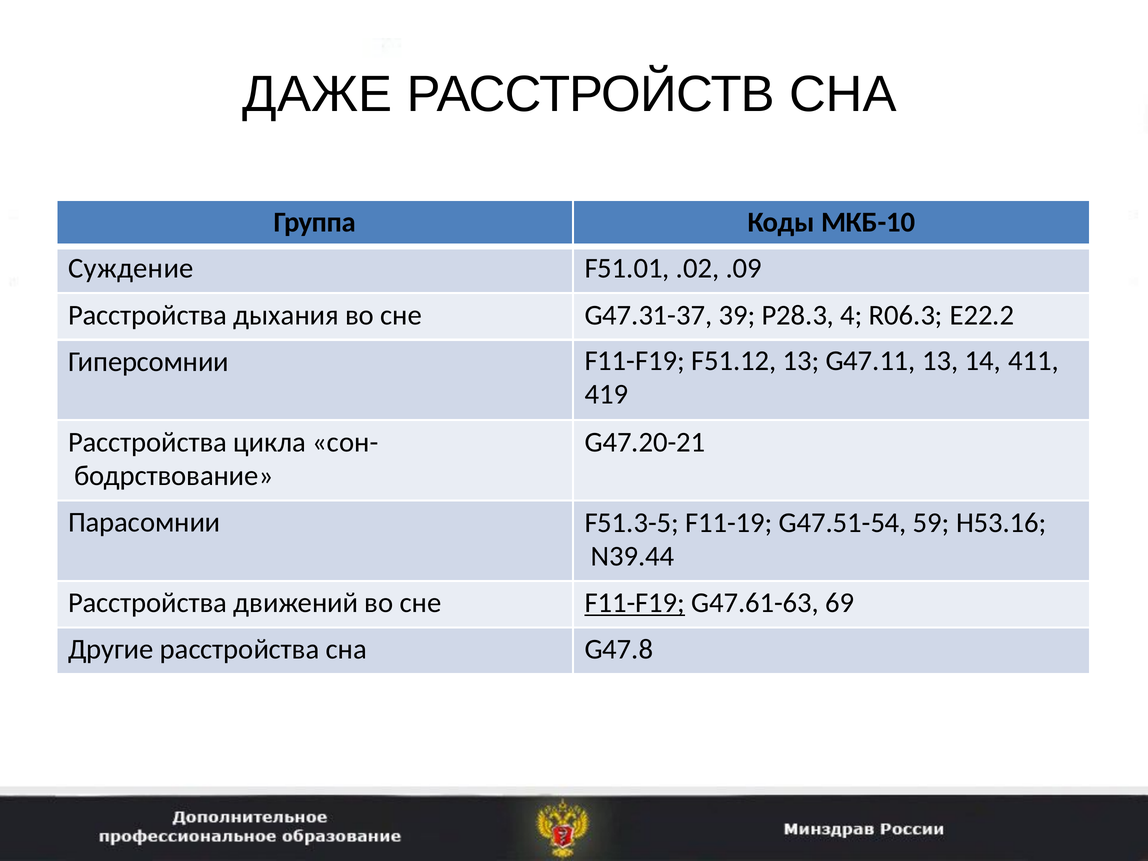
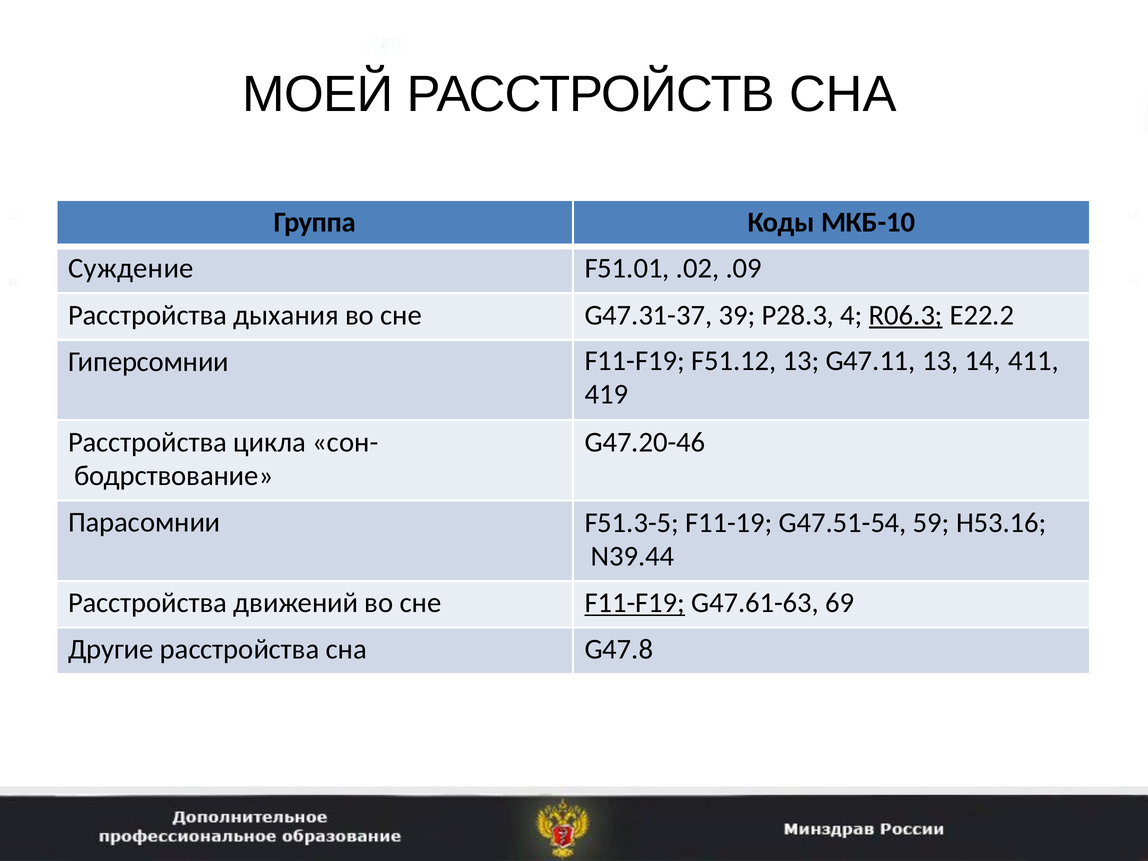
ДАЖЕ: ДАЖЕ -> МОЕЙ (318, 95)
R06.3 underline: none -> present (906, 315)
G47.20-21: G47.20-21 -> G47.20-46 (645, 442)
